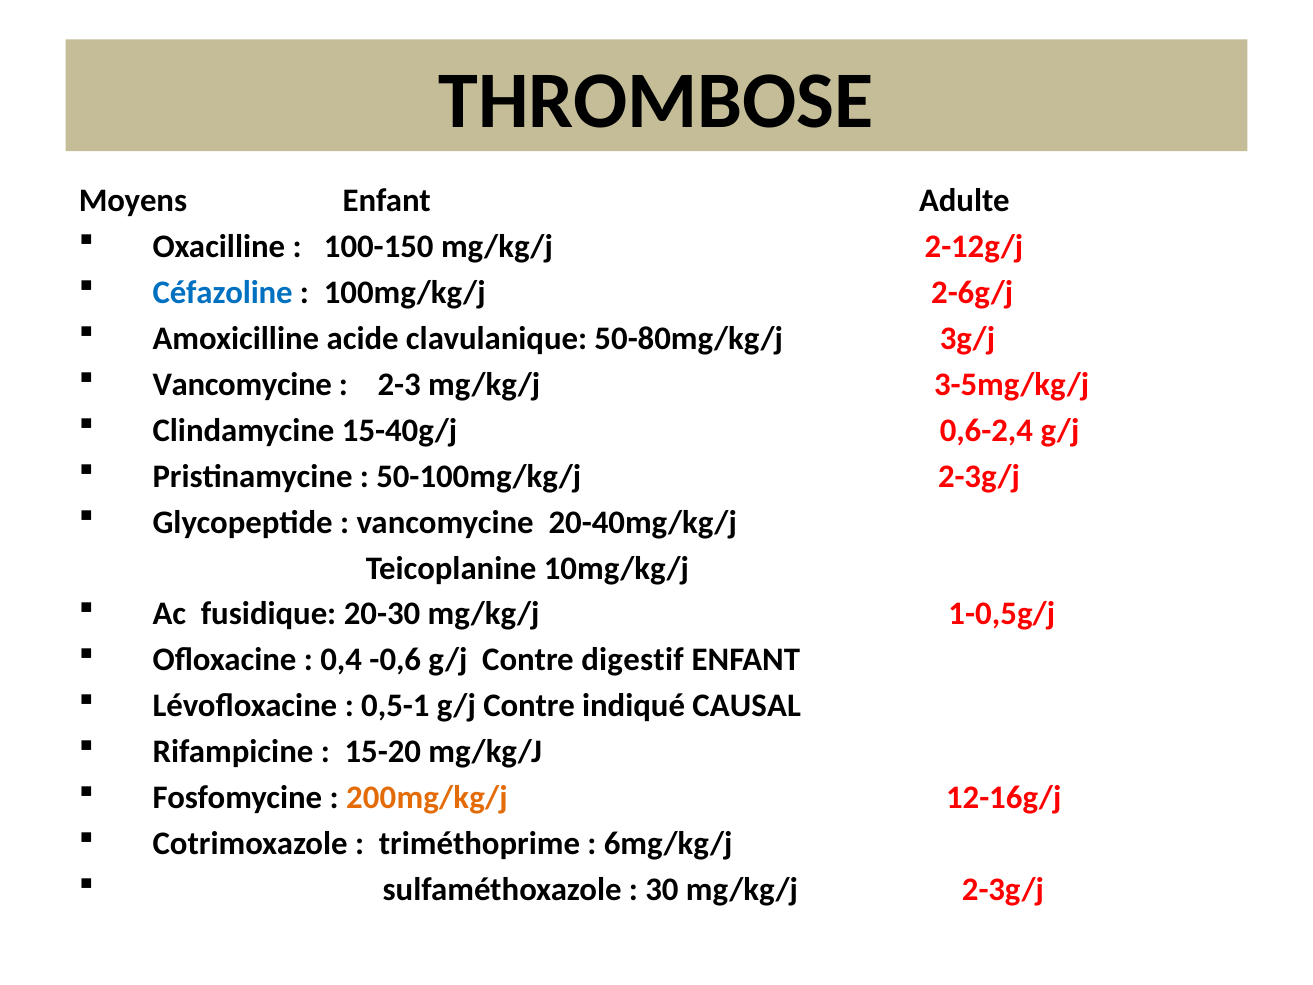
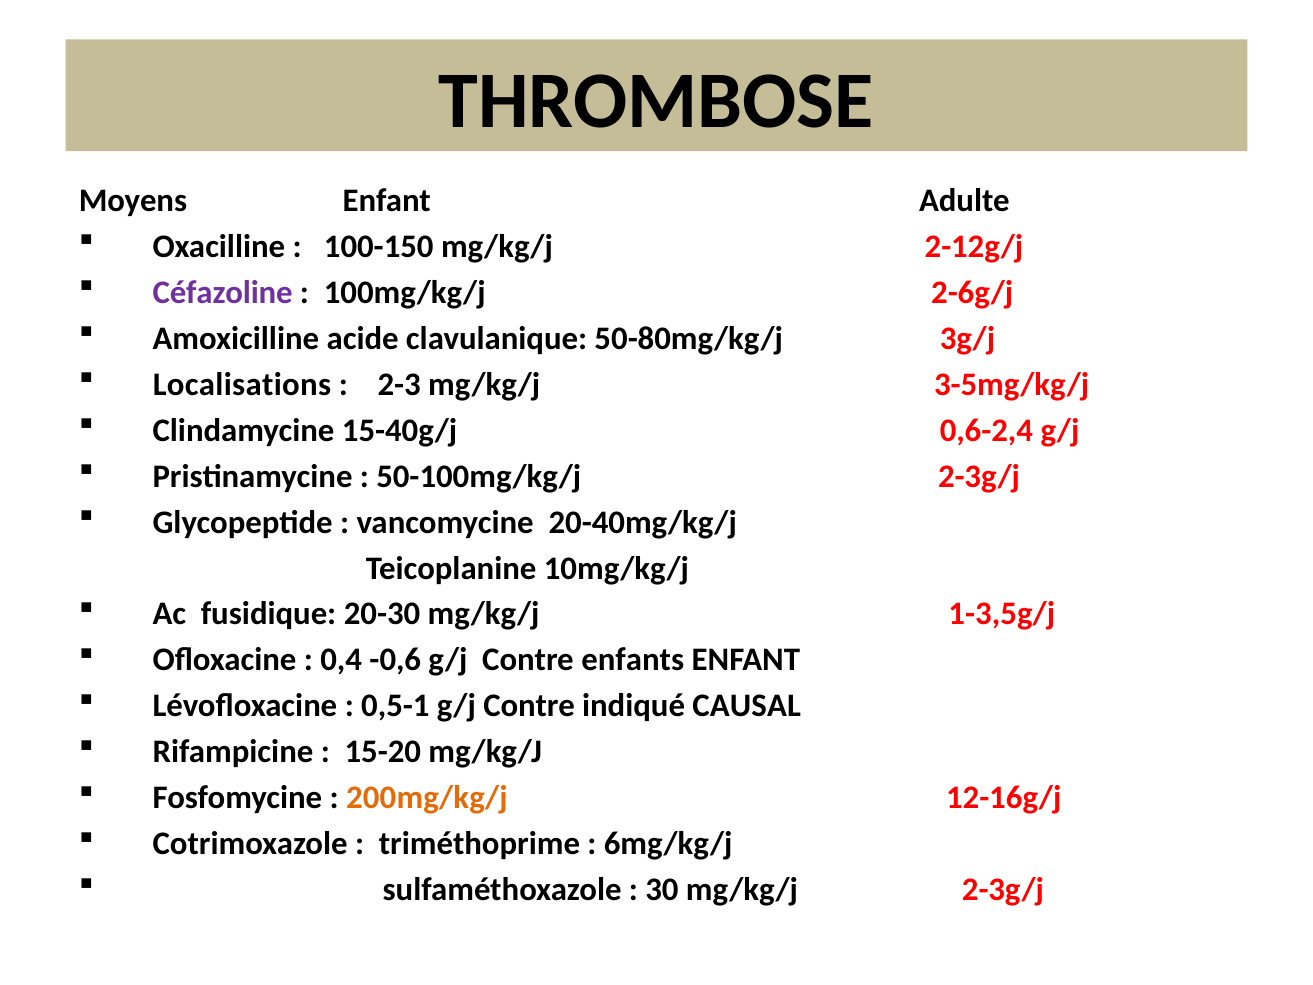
Céfazoline colour: blue -> purple (223, 292)
Vancomycine: Vancomycine -> Localisations (242, 384)
1-0,5g/j: 1-0,5g/j -> 1-3,5g/j (1002, 614)
digestif: digestif -> enfants (633, 660)
